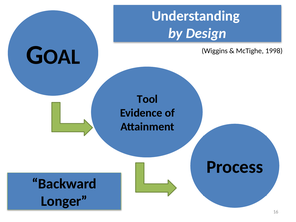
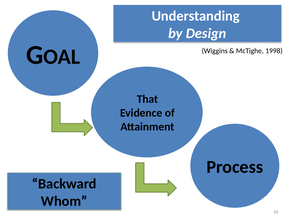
Tool: Tool -> That (147, 99)
Longer: Longer -> Whom (64, 201)
